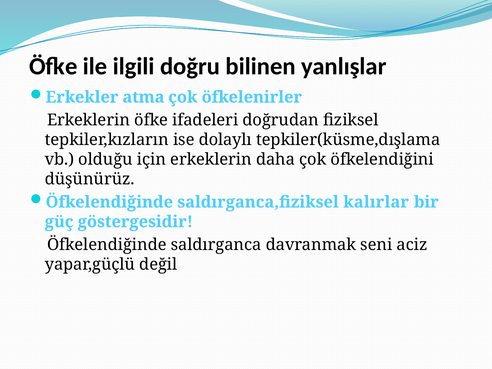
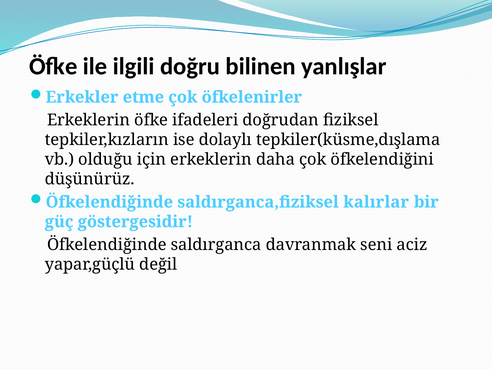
atma: atma -> etme (143, 97)
